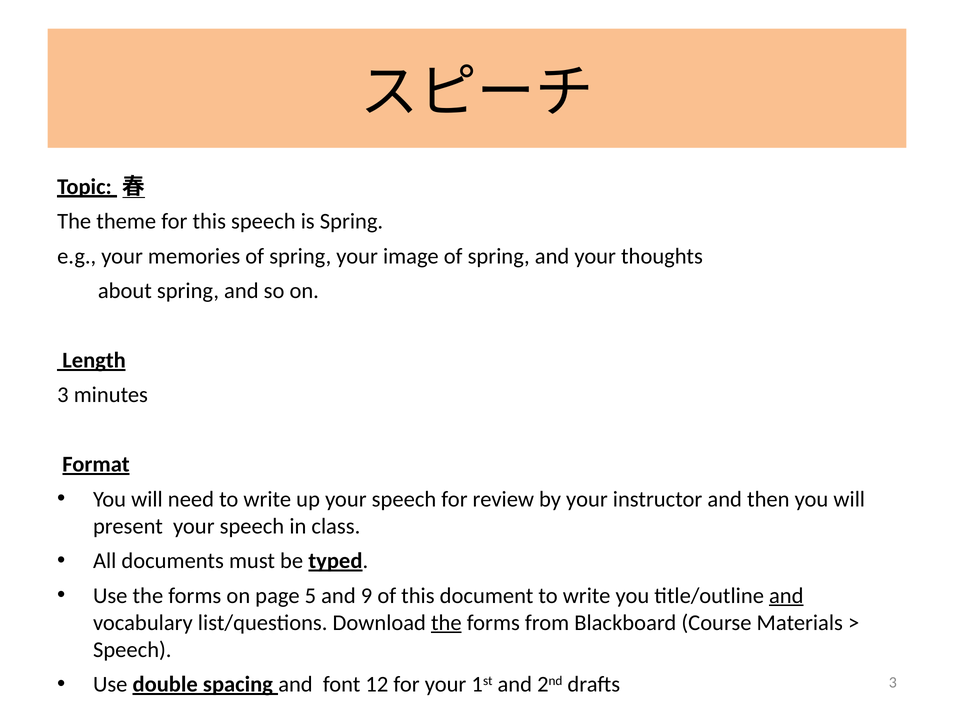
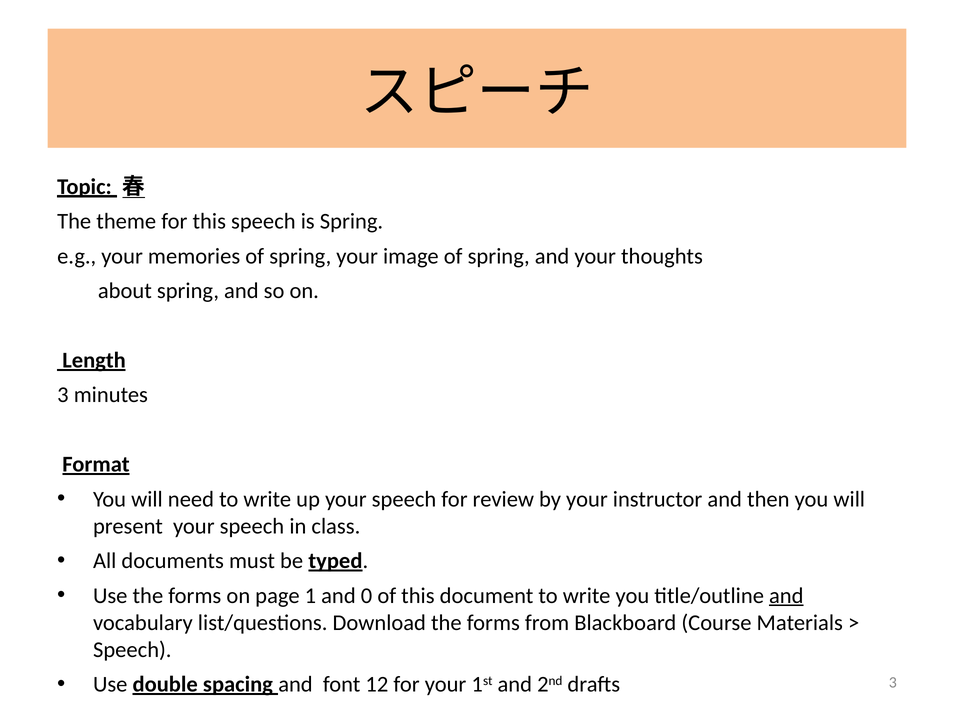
5: 5 -> 1 (310, 596)
9: 9 -> 0 (367, 596)
the underline: present -> none (446, 623)
